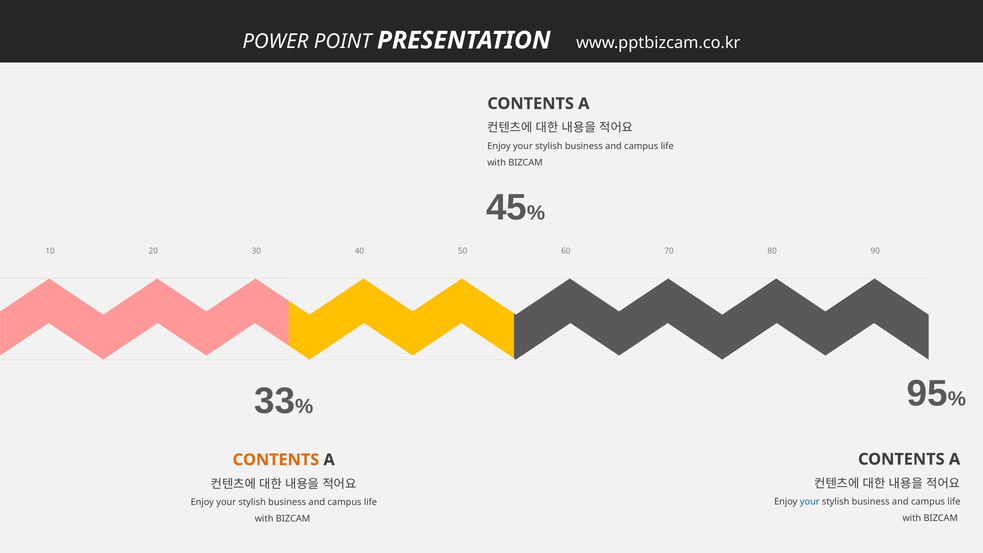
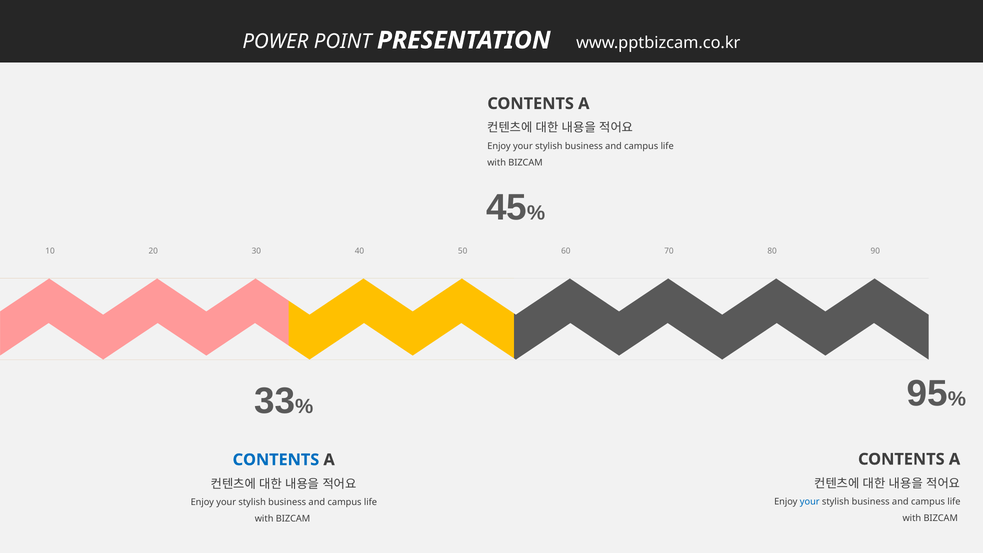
CONTENTS colour: orange -> blue (276, 460)
